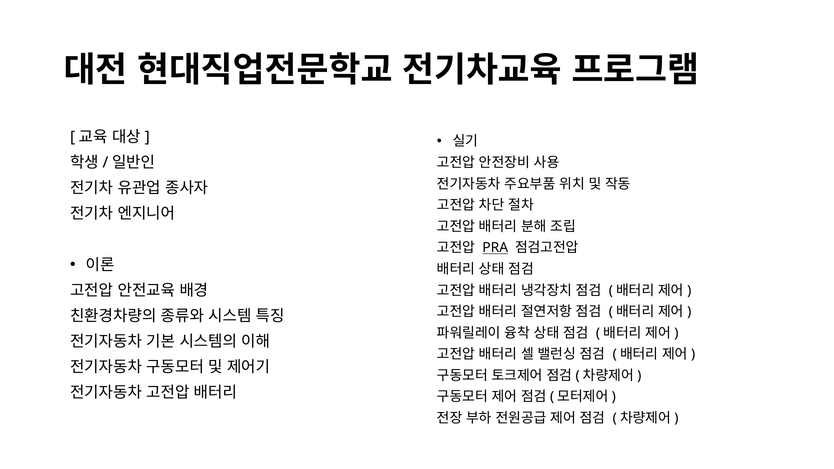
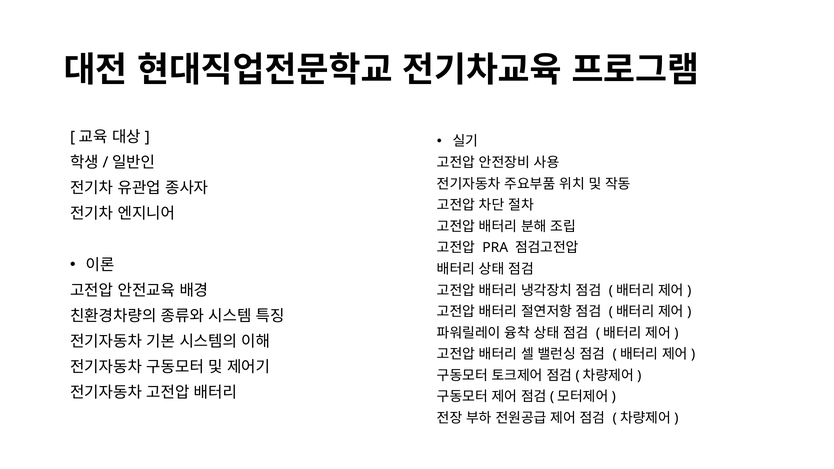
PRA underline: present -> none (495, 248)
